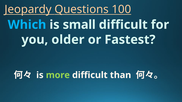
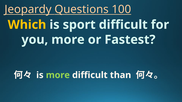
Which colour: light blue -> yellow (27, 25)
small: small -> sport (79, 25)
you older: older -> more (68, 40)
